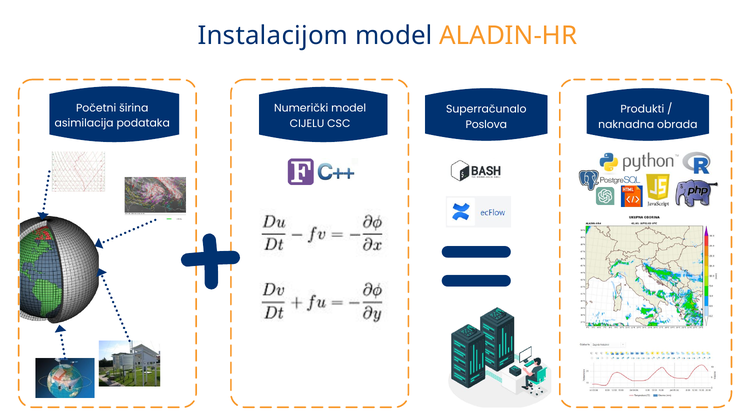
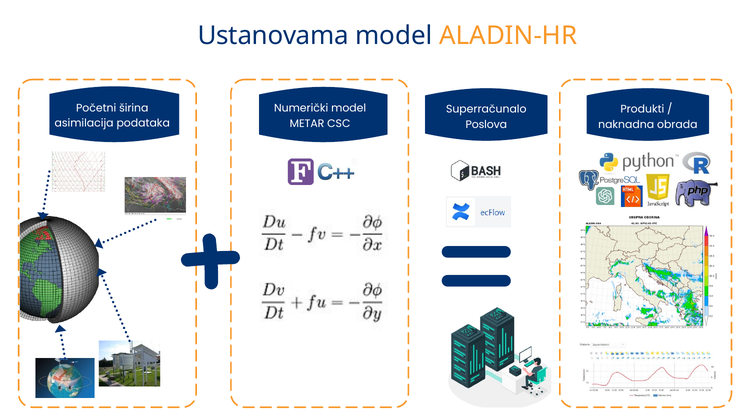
Instalacijom: Instalacijom -> Ustanovama (273, 36)
CIJELU: CIJELU -> METAR (307, 124)
